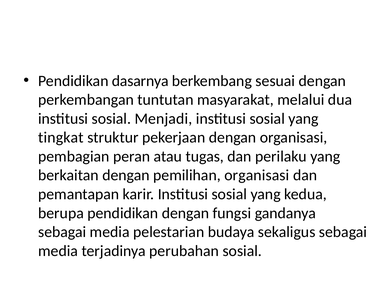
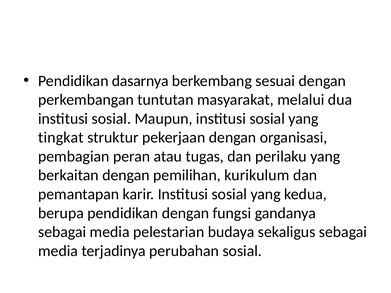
Menjadi: Menjadi -> Maupun (163, 119)
pemilihan organisasi: organisasi -> kurikulum (257, 175)
